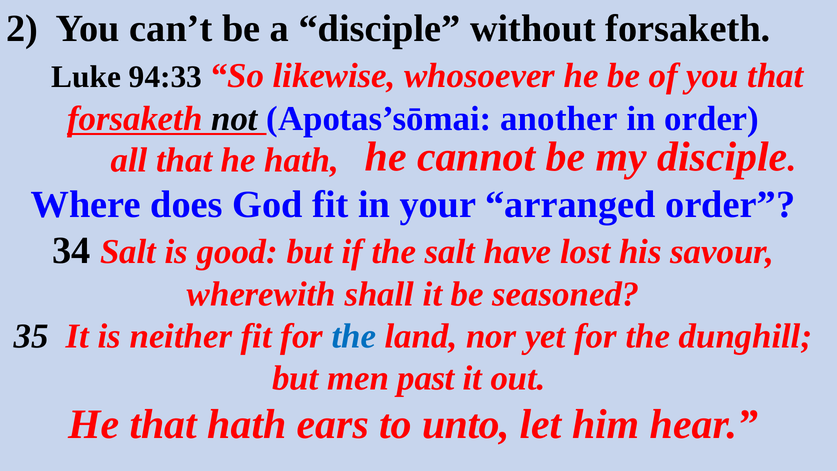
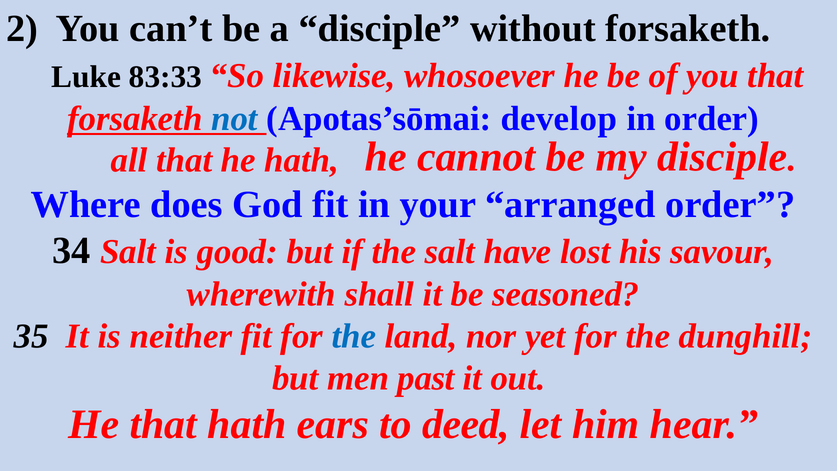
94:33: 94:33 -> 83:33 (165, 77)
not colour: black -> blue (234, 118)
another: another -> develop (559, 118)
unto: unto -> deed (466, 424)
